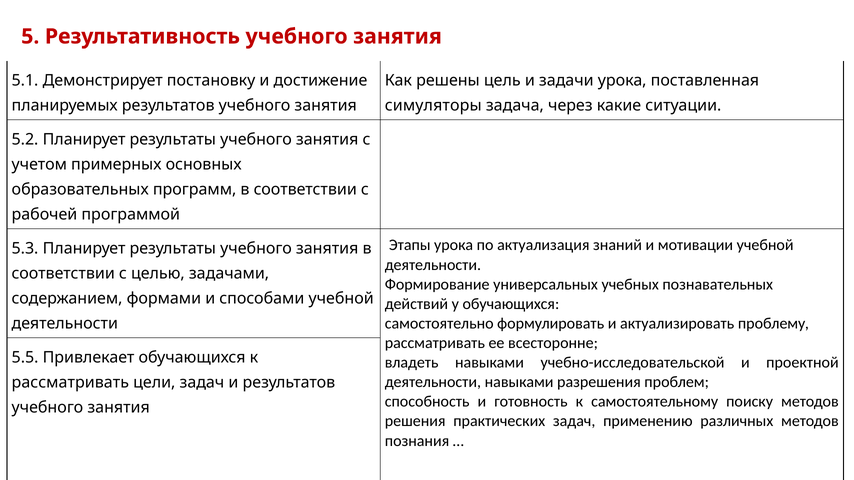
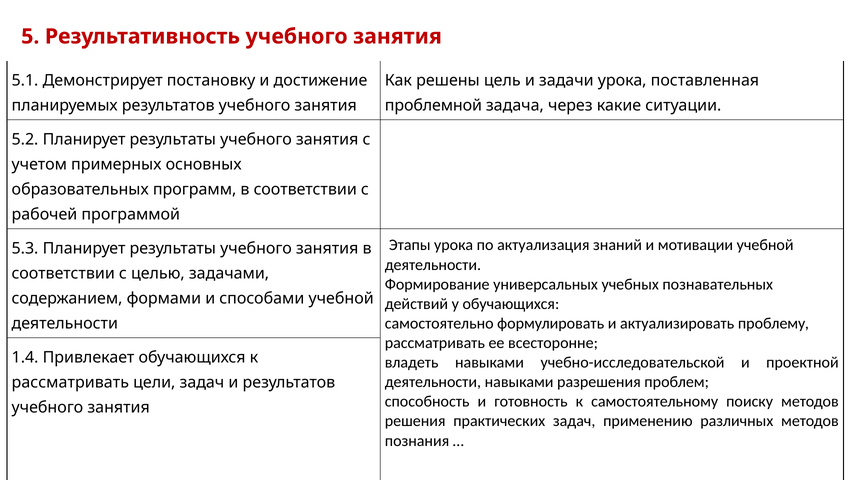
симуляторы: симуляторы -> проблемной (433, 105)
5.5: 5.5 -> 1.4 (25, 358)
